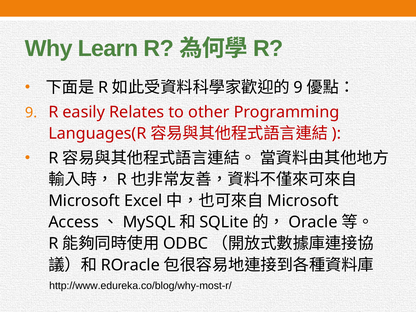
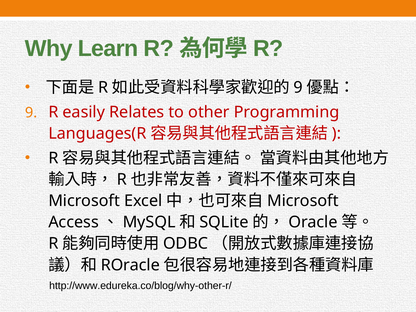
http://www.edureka.co/blog/why-most-r/: http://www.edureka.co/blog/why-most-r/ -> http://www.edureka.co/blog/why-other-r/ (140, 286)
